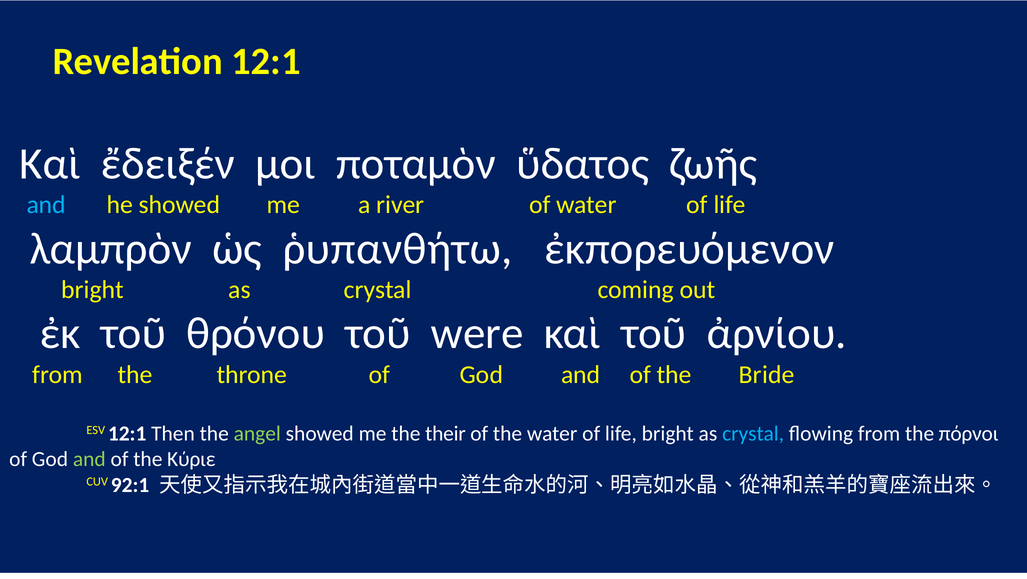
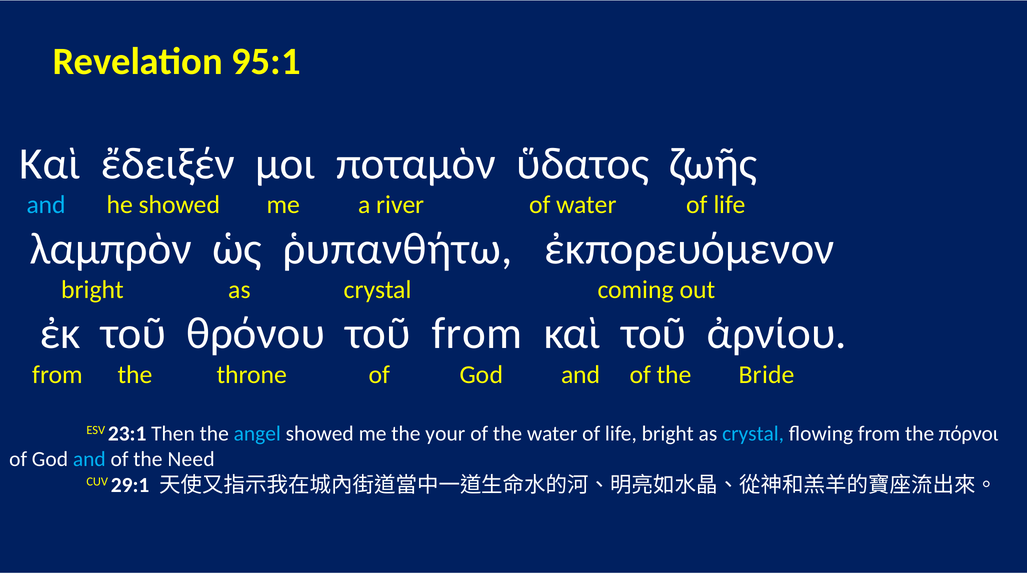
Revelation 12:1: 12:1 -> 95:1 (266, 62)
τοῦ were: were -> from (477, 334)
ESV 12:1: 12:1 -> 23:1 (127, 434)
angel colour: light green -> light blue (257, 434)
their: their -> your (445, 434)
and colour: light green -> light blue (89, 459)
Κύριε: Κύριε -> Need (191, 459)
92:1: 92:1 -> 29:1 (130, 485)
